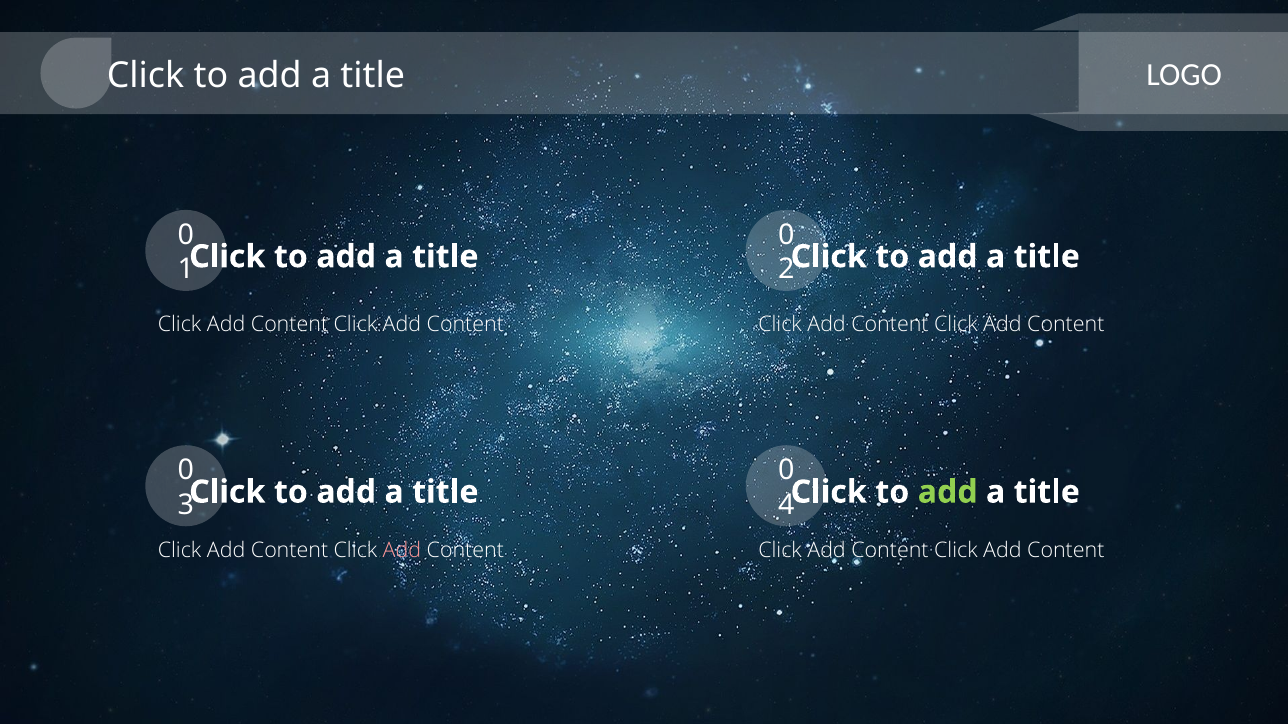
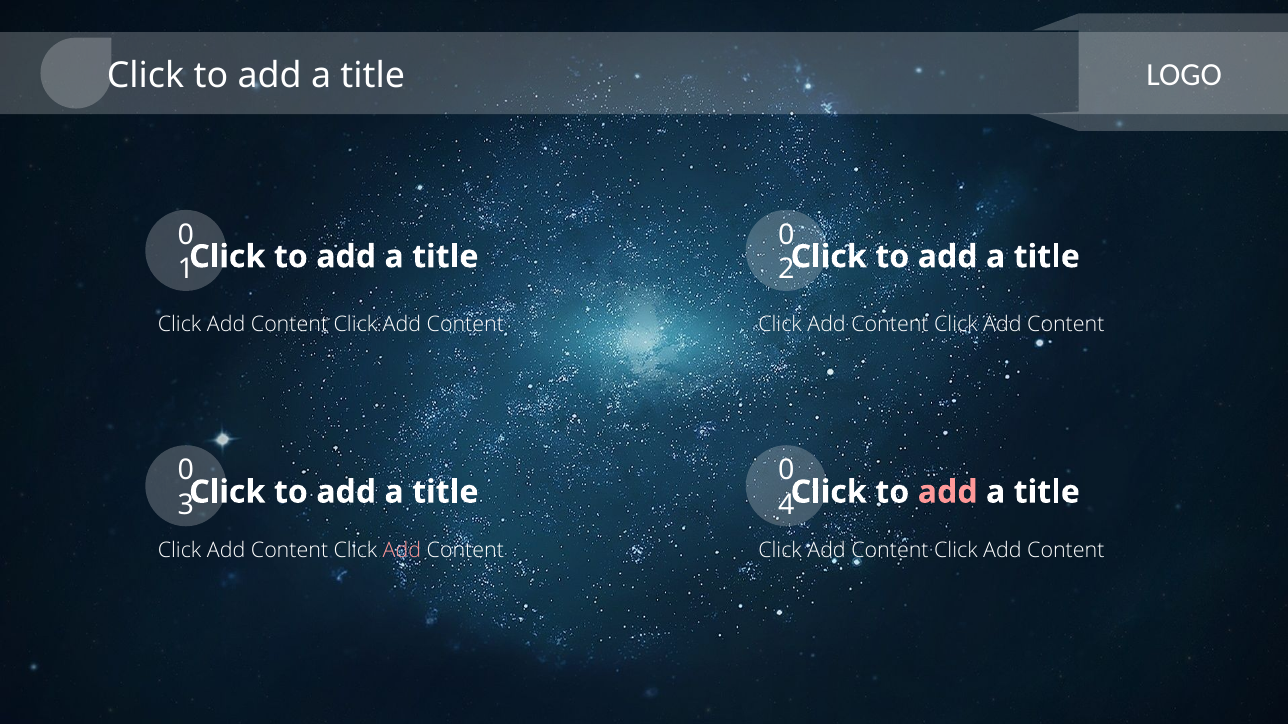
add colour: light green -> pink (948, 492)
